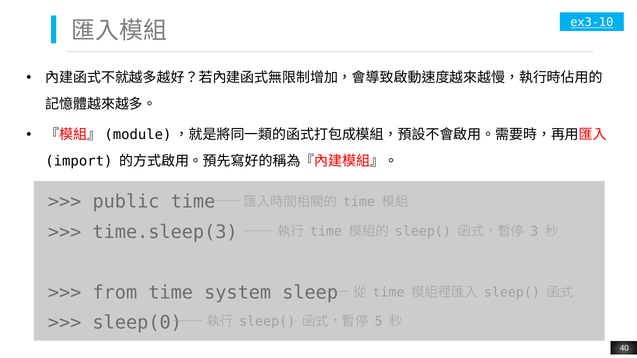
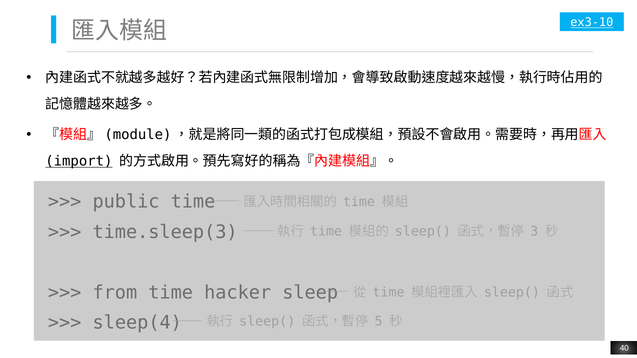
import underline: none -> present (79, 161)
system: system -> hacker (238, 293)
sleep(0: sleep(0 -> sleep(4 (137, 323)
